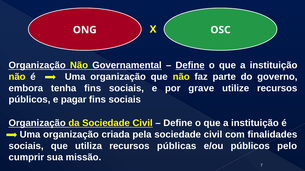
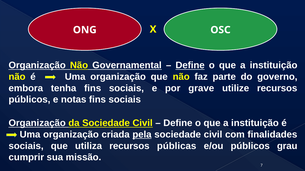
pagar: pagar -> notas (74, 100)
pela underline: none -> present (142, 135)
pelo: pelo -> grau (287, 146)
